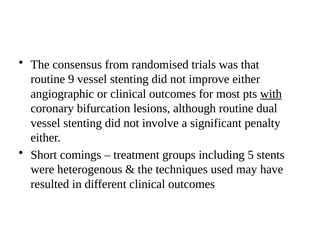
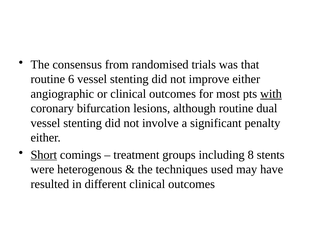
9: 9 -> 6 (71, 79)
Short underline: none -> present (44, 155)
5: 5 -> 8 (251, 155)
